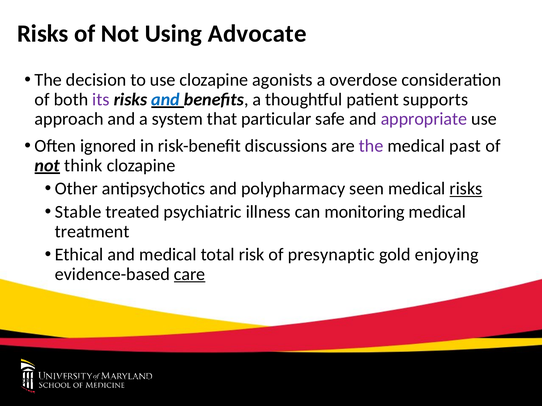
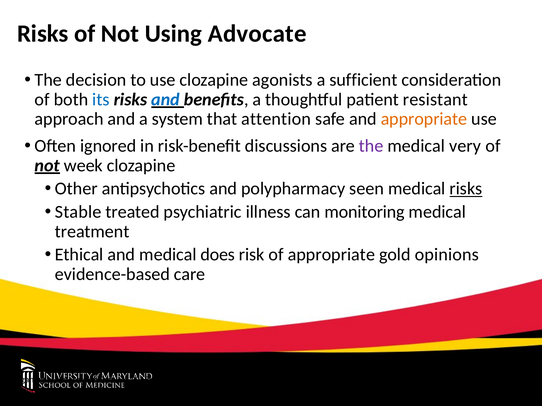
overdose: overdose -> sufficient (363, 80)
its colour: purple -> blue (101, 100)
supports: supports -> resistant (435, 100)
particular: particular -> attention (276, 119)
appropriate colour: purple -> orange (424, 119)
past: past -> very (465, 146)
think: think -> week (83, 166)
total: total -> does (218, 255)
of presynaptic: presynaptic -> appropriate (331, 255)
enjoying: enjoying -> opinions (447, 255)
care underline: present -> none (190, 274)
